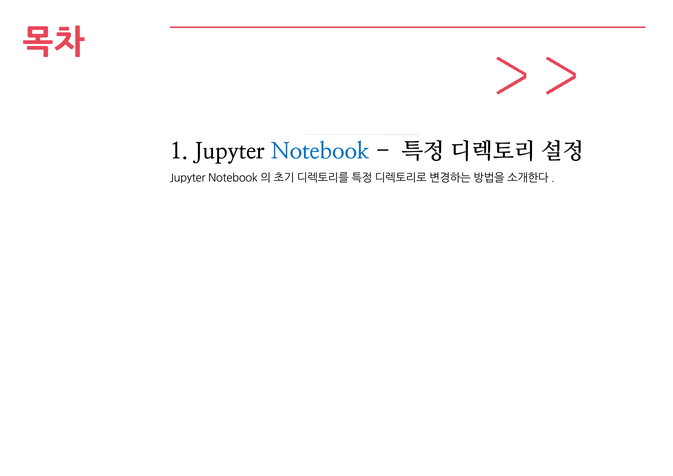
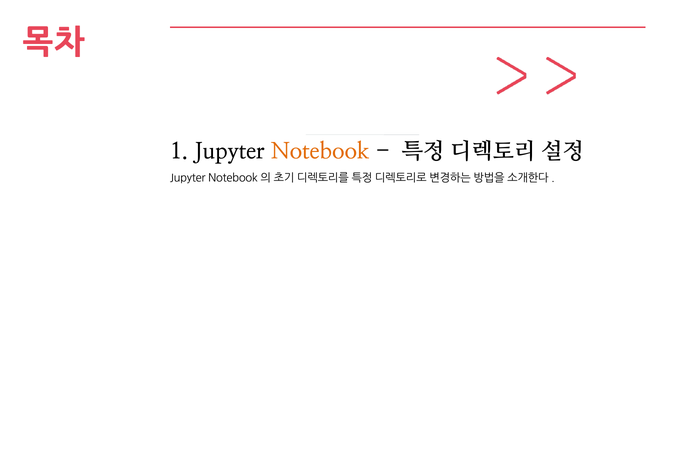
Notebook colour: blue -> orange (320, 152)
